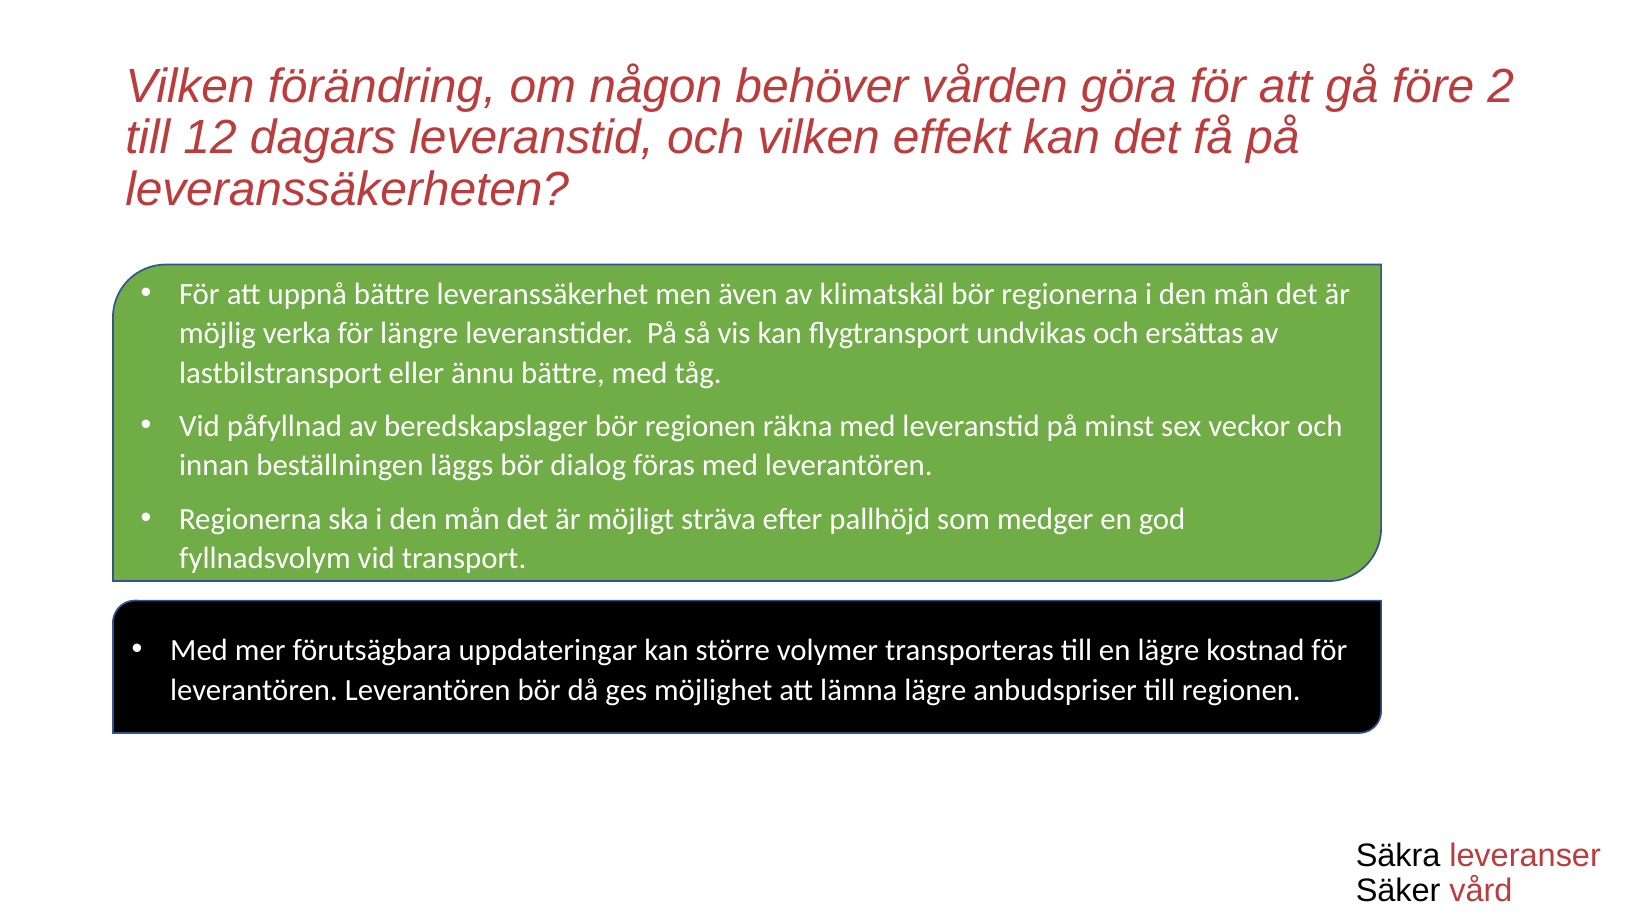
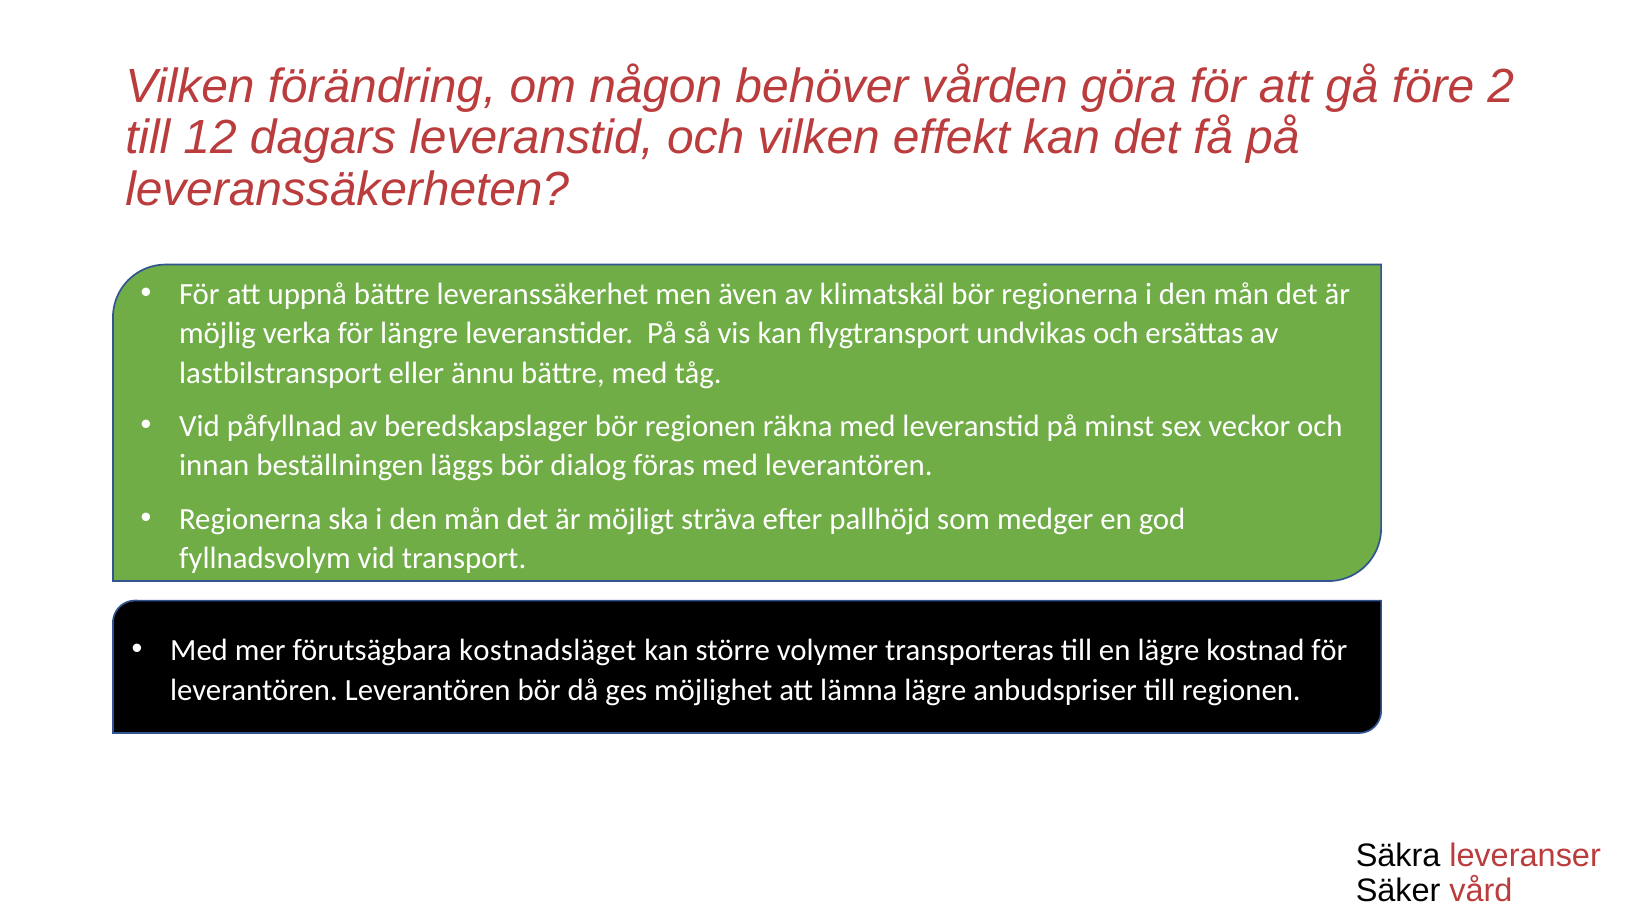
uppdateringar: uppdateringar -> kostnadsläget (548, 651)
